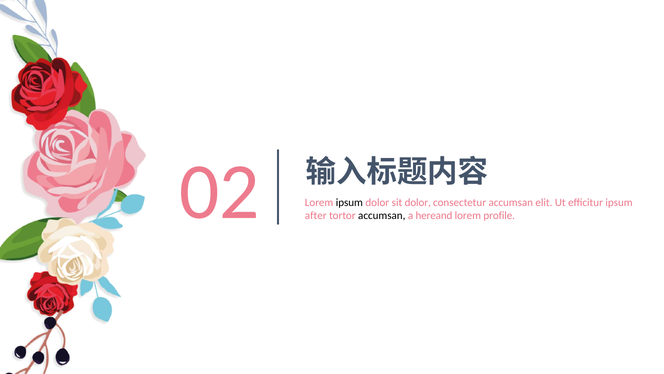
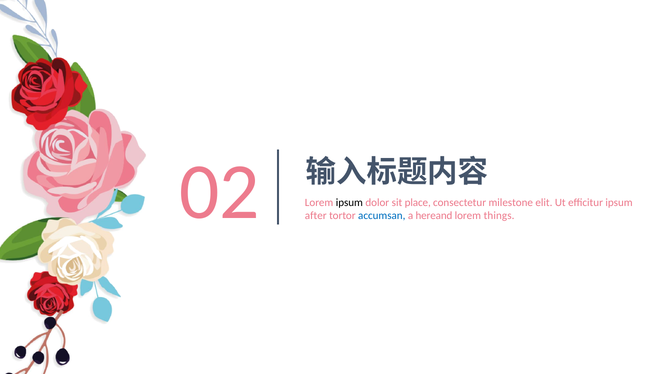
sit dolor: dolor -> place (418, 202)
consectetur accumsan: accumsan -> milestone (511, 202)
accumsan colour: black -> blue (382, 215)
profile: profile -> things (499, 215)
